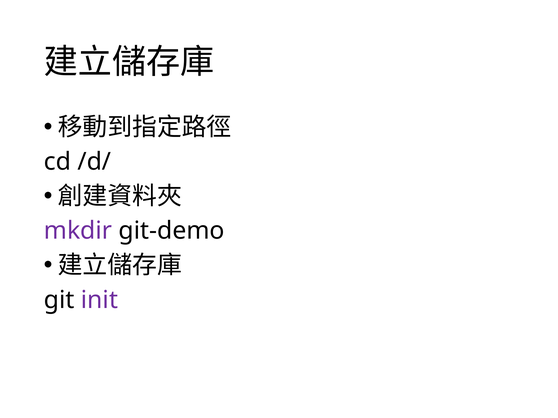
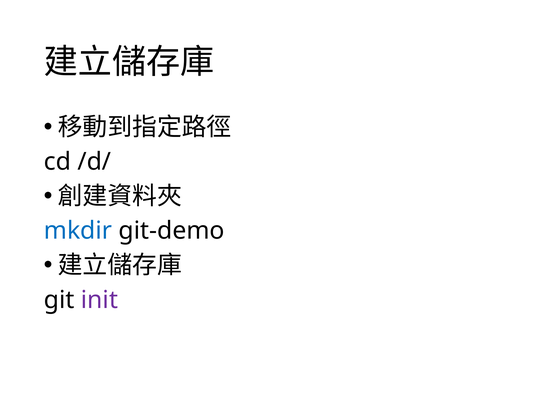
mkdir colour: purple -> blue (78, 231)
